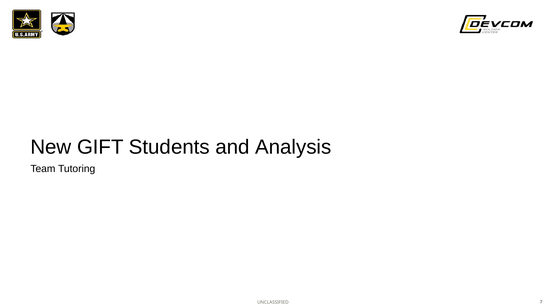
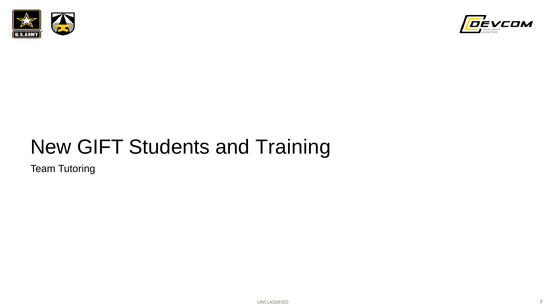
Analysis: Analysis -> Training (293, 147)
